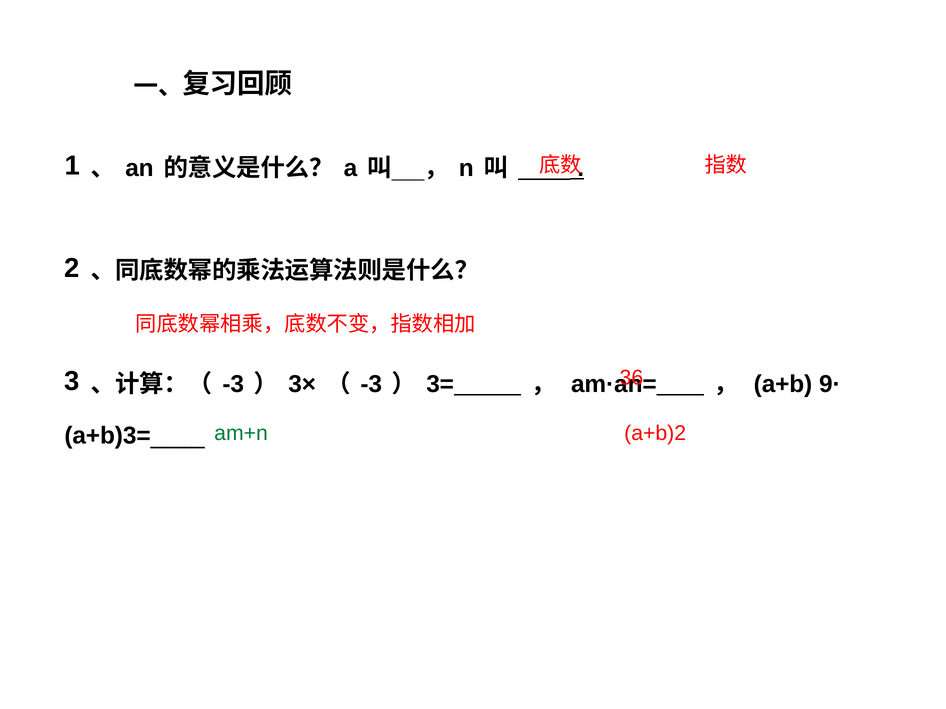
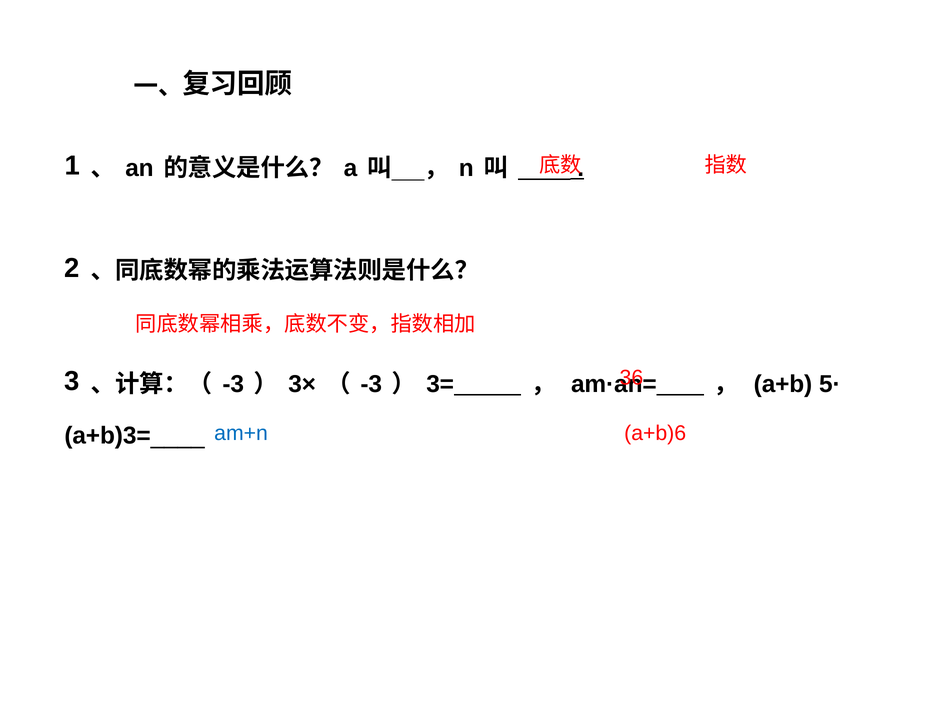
9·: 9· -> 5· (830, 384)
am+n colour: green -> blue (241, 433)
a+b)2: a+b)2 -> a+b)6 (655, 433)
